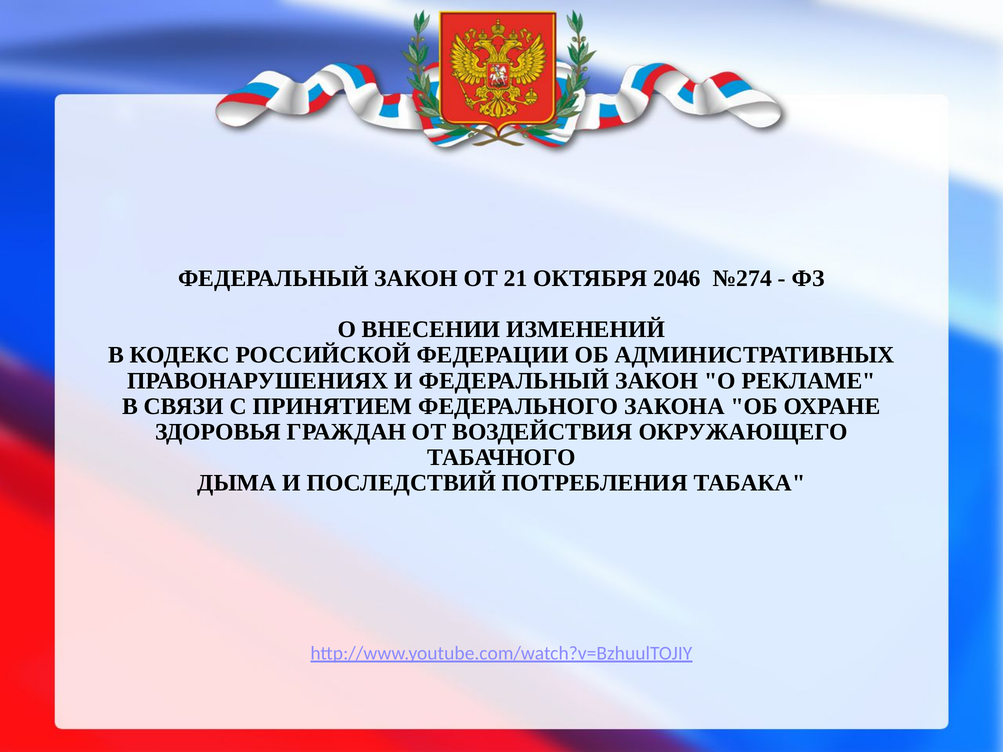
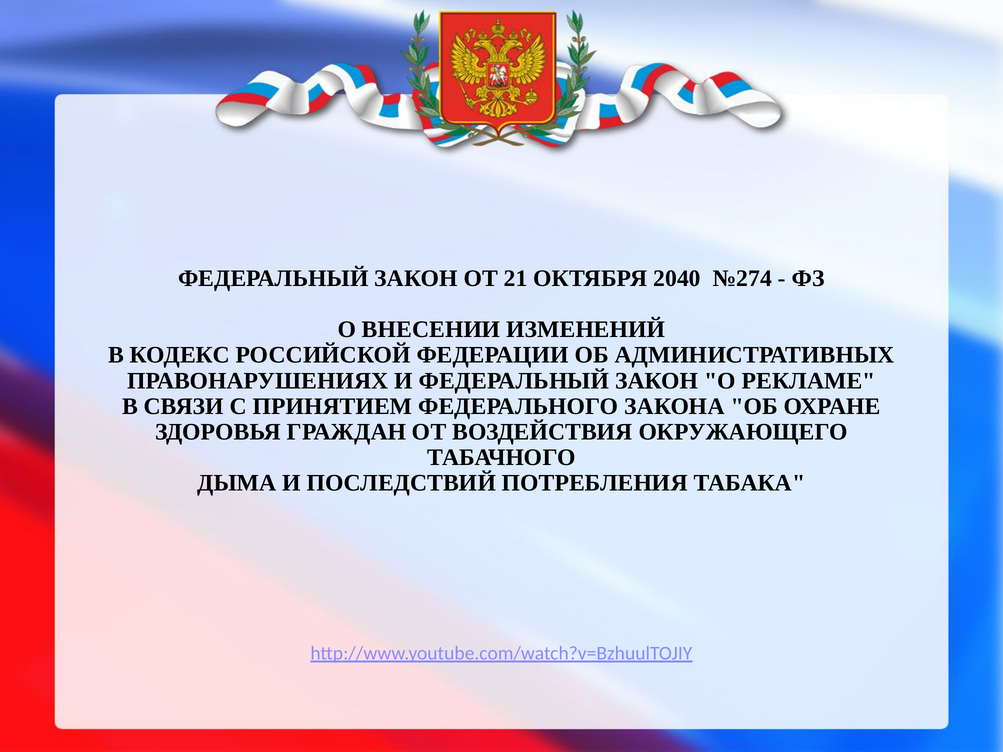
2046: 2046 -> 2040 (677, 278)
